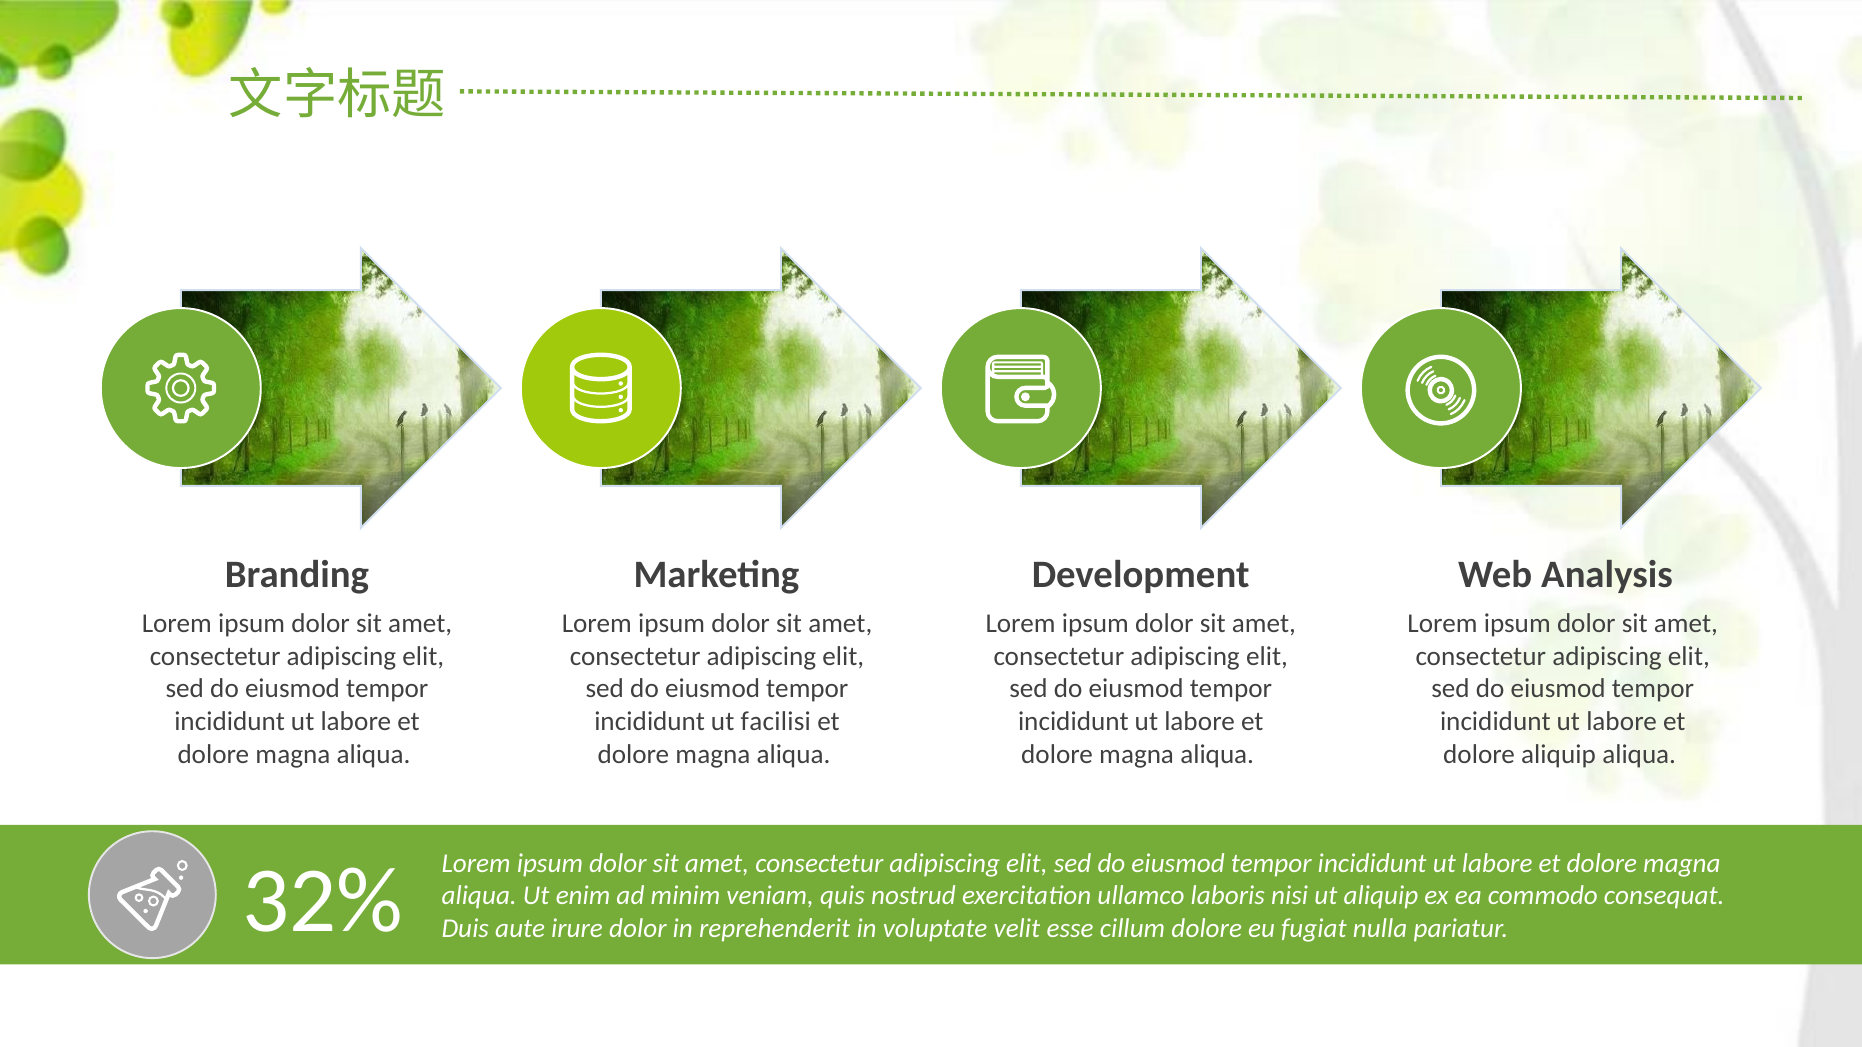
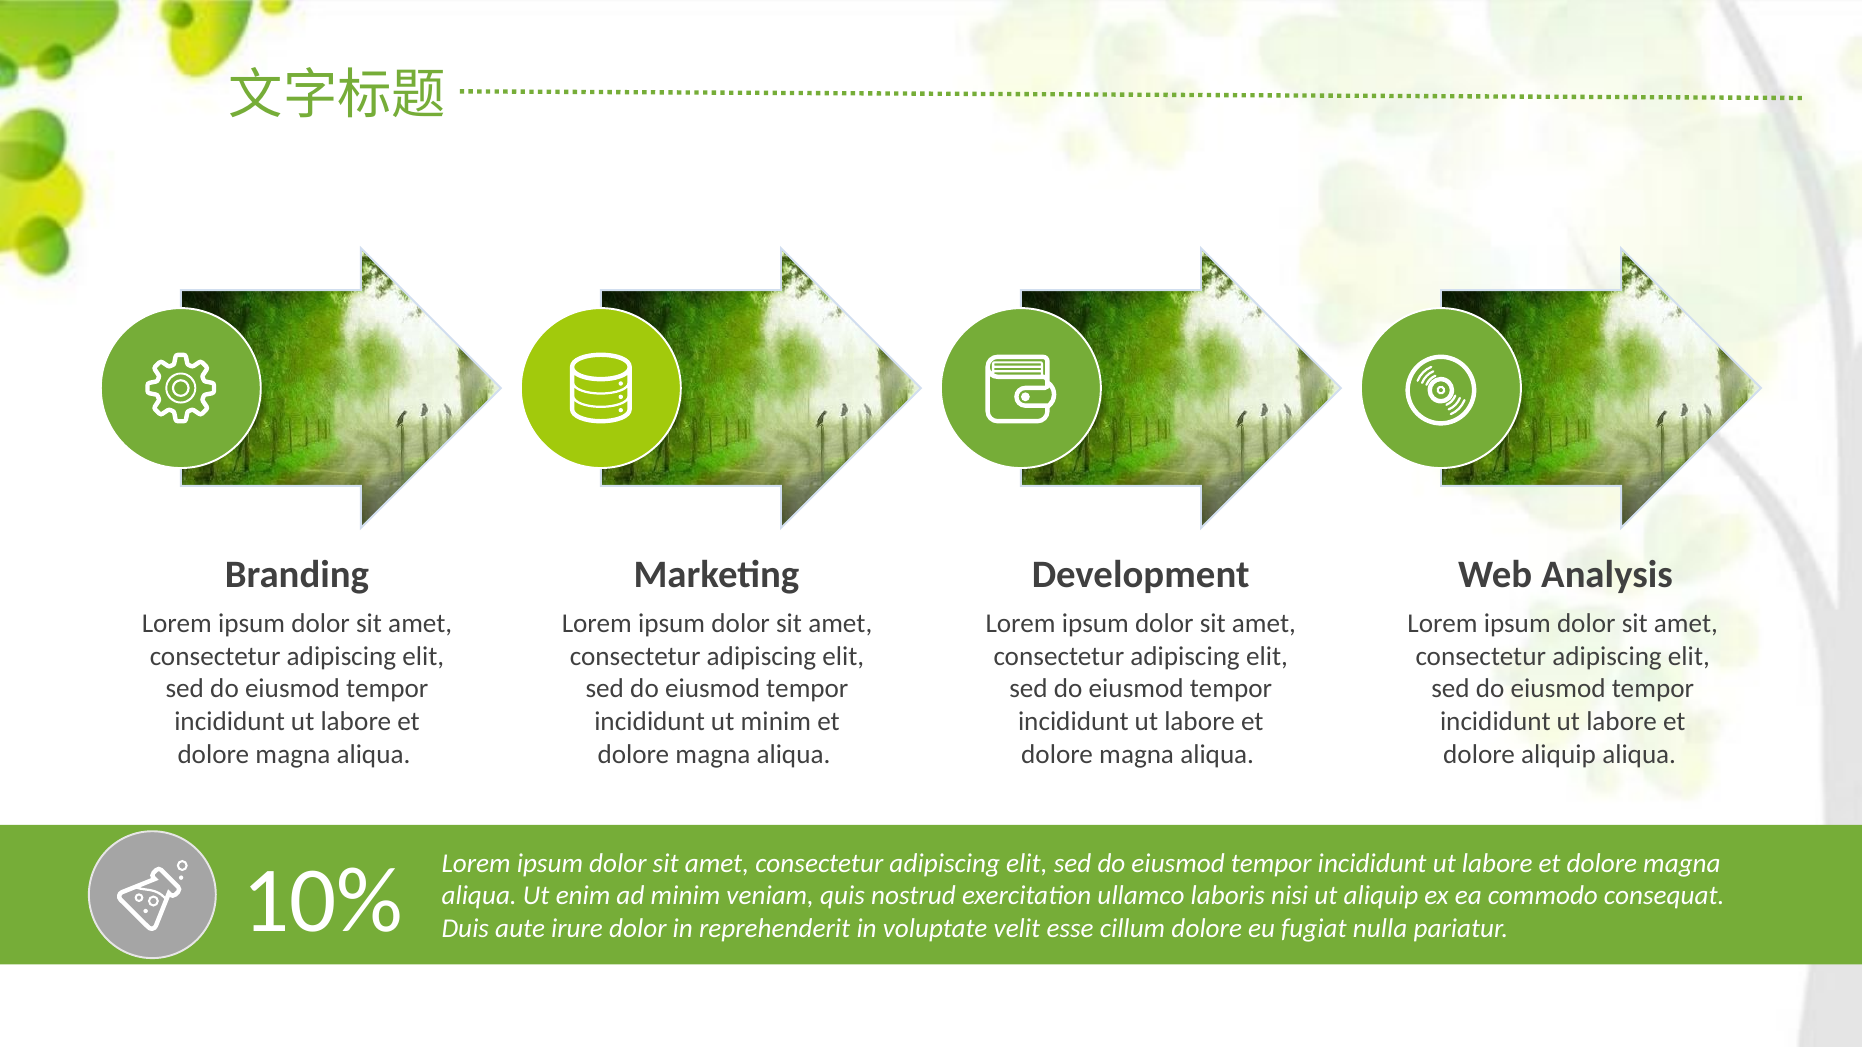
ut facilisi: facilisi -> minim (776, 722)
32%: 32% -> 10% (323, 901)
